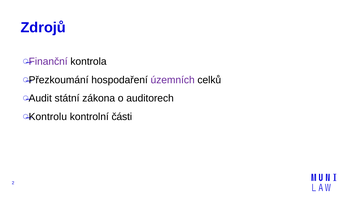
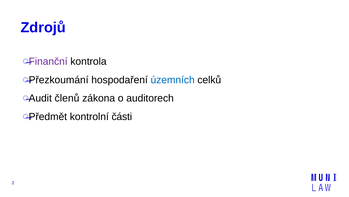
územních colour: purple -> blue (173, 80)
státní: státní -> členů (67, 98)
Kontrolu: Kontrolu -> Předmět (48, 116)
